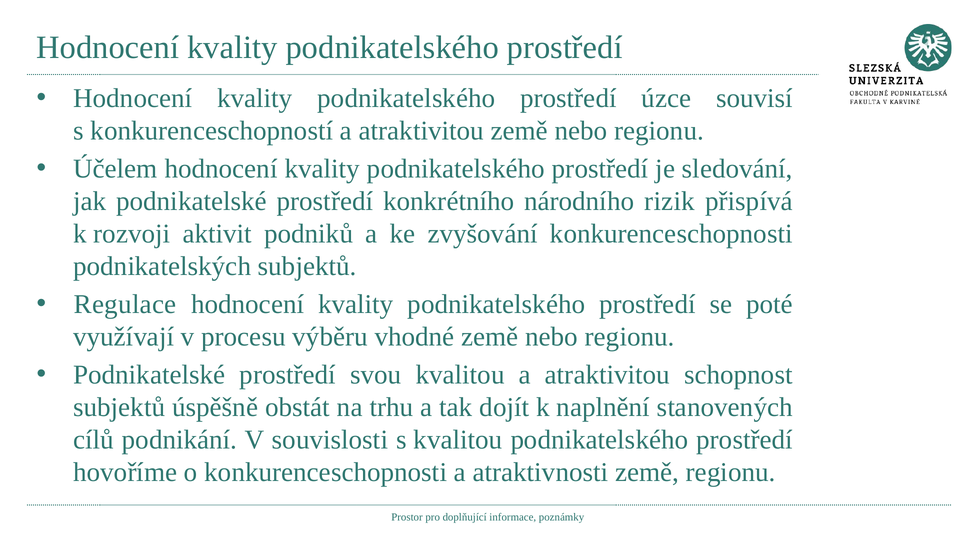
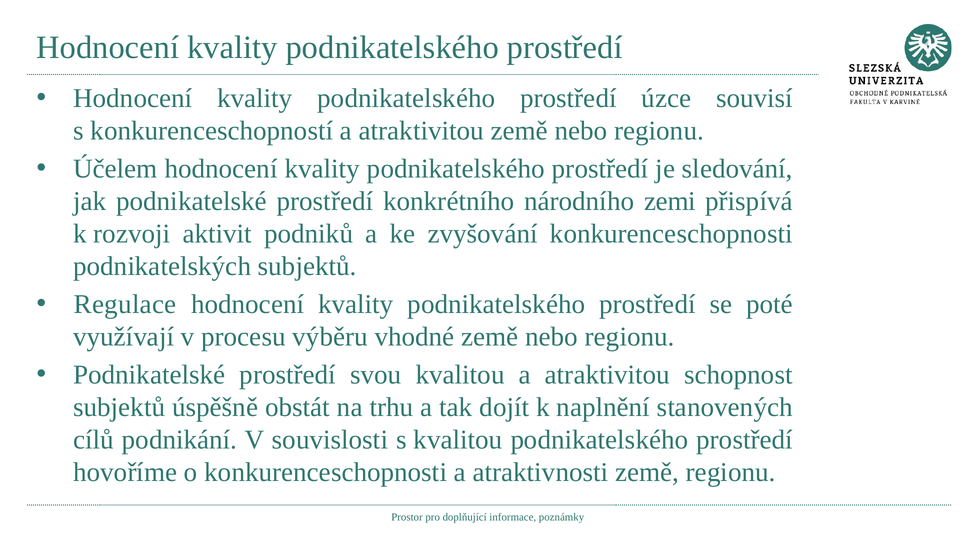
rizik: rizik -> zemi (670, 201)
